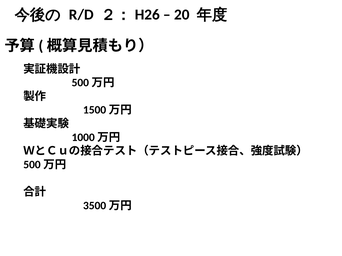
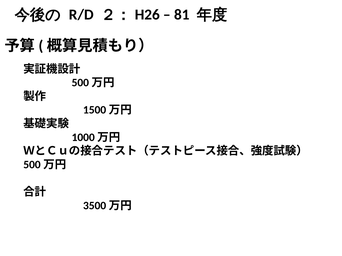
20: 20 -> 81 (182, 15)
